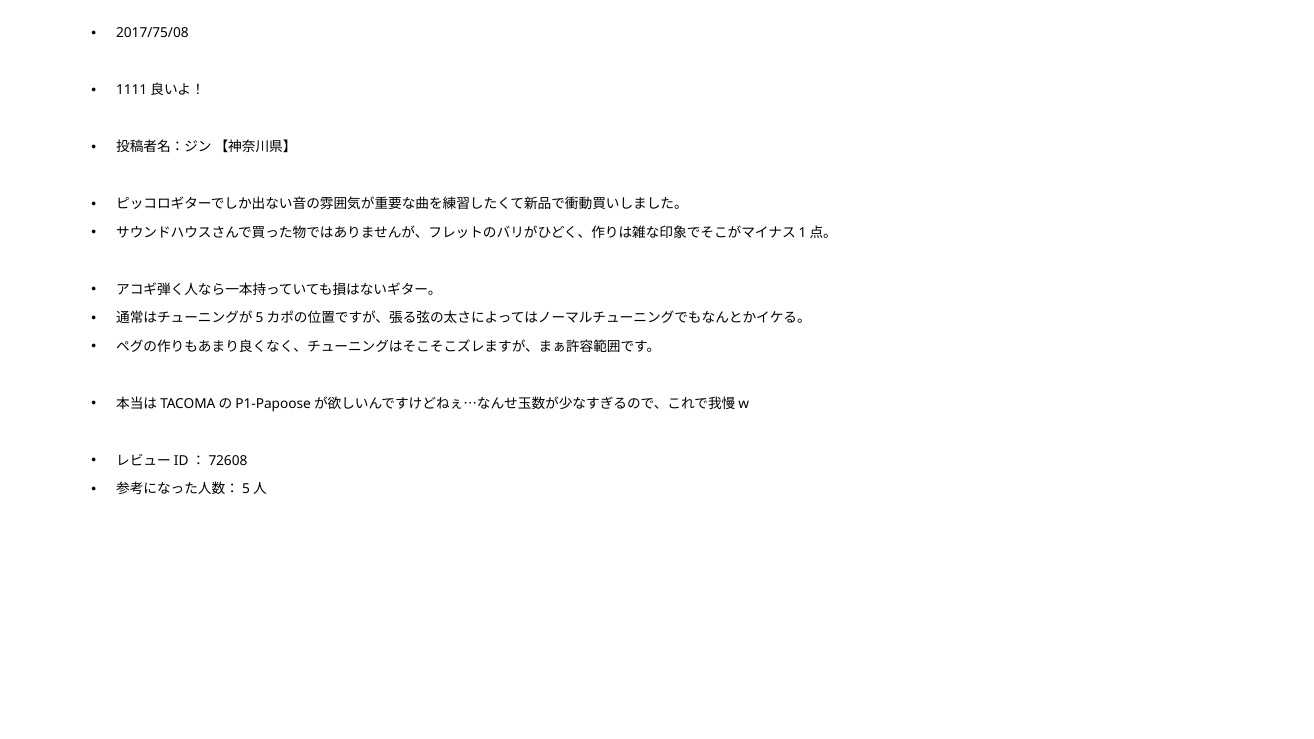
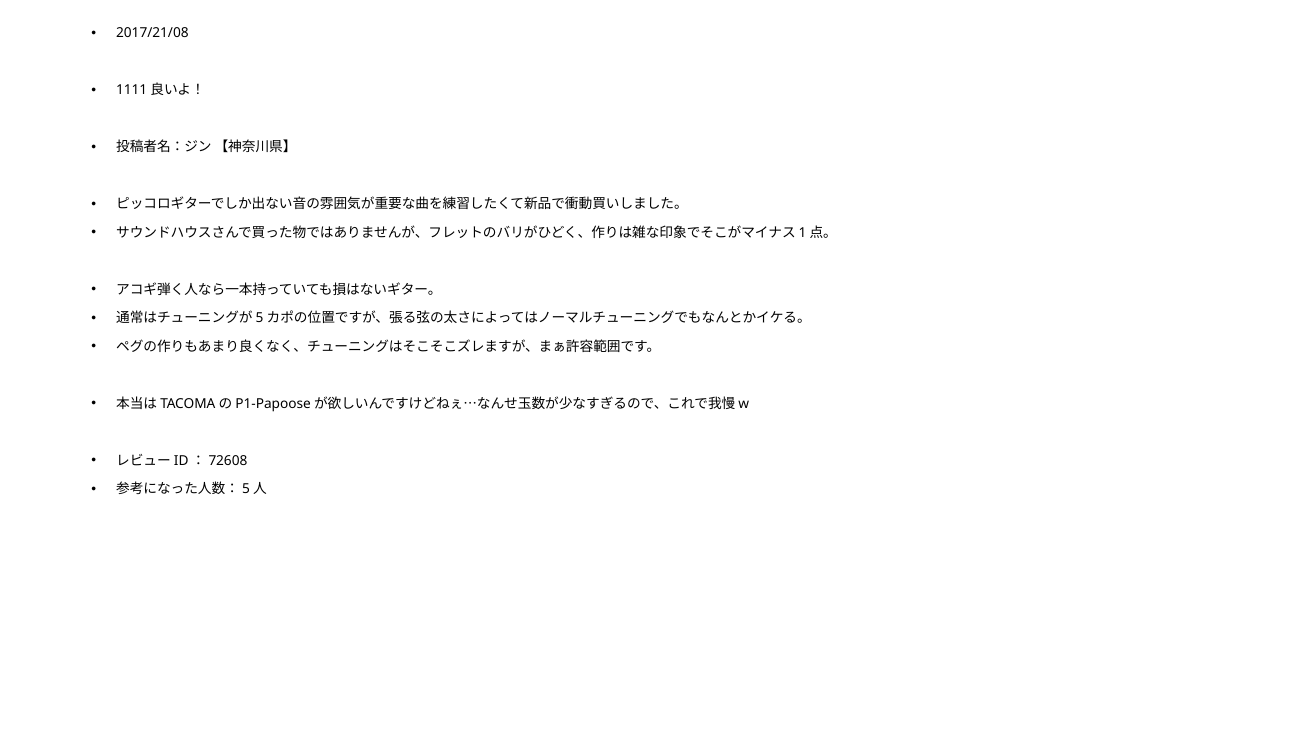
2017/75/08: 2017/75/08 -> 2017/21/08 (152, 33)
